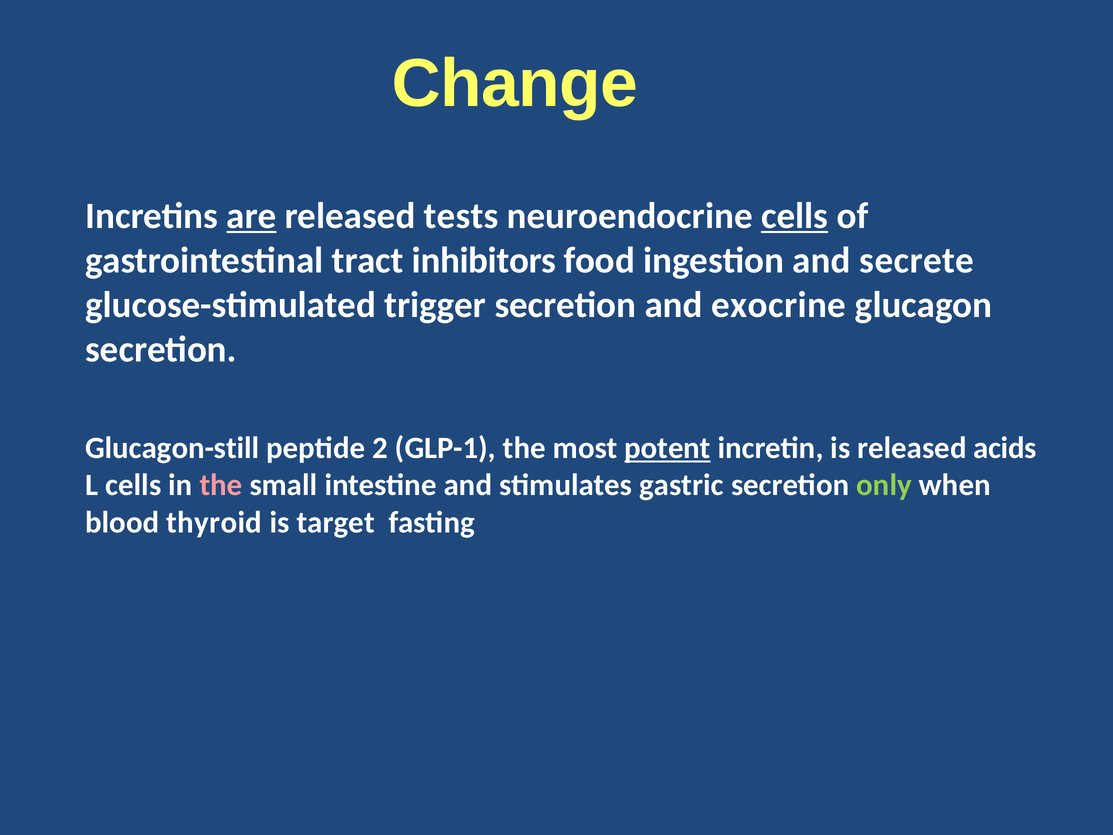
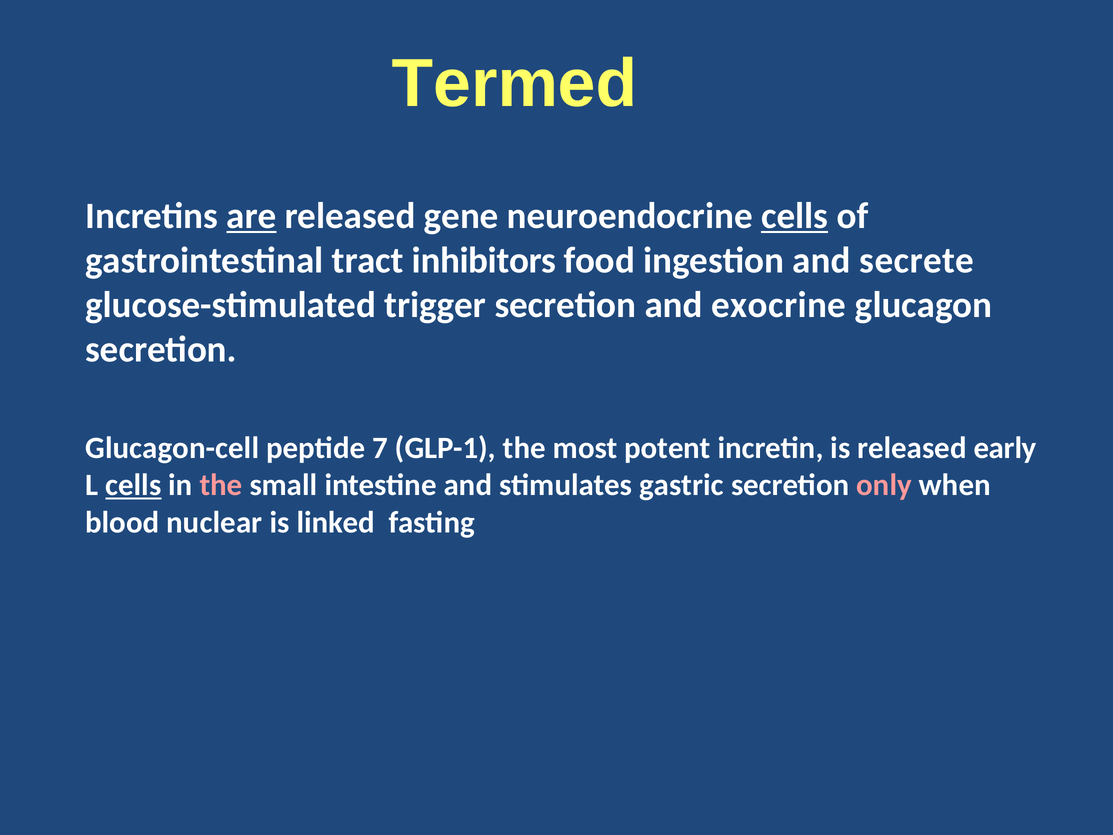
Change: Change -> Termed (515, 84)
tests: tests -> gene (461, 216)
Glucagon-still: Glucagon-still -> Glucagon-cell (172, 448)
2: 2 -> 7 (380, 448)
potent underline: present -> none (668, 448)
acids: acids -> early (1005, 448)
cells underline: none -> present (133, 485)
only colour: light green -> pink (884, 485)
thyroid: thyroid -> nuclear (214, 522)
target: target -> linked (336, 522)
